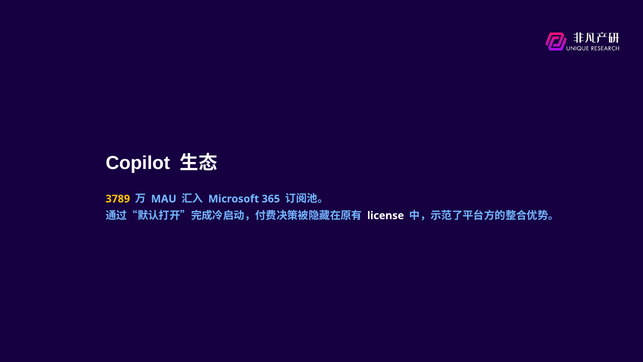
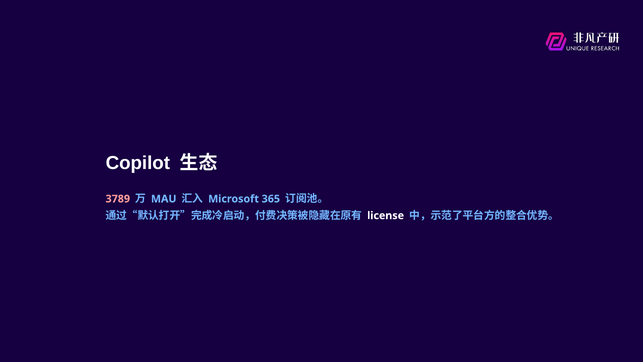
3789 colour: yellow -> pink (118, 199)
